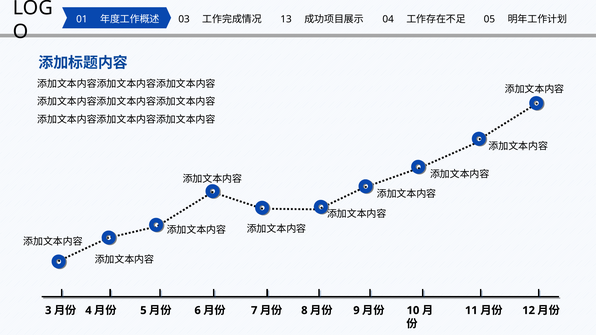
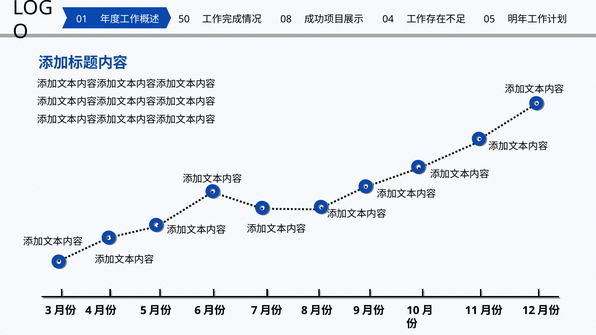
03: 03 -> 50 (184, 19)
13: 13 -> 08 (286, 19)
